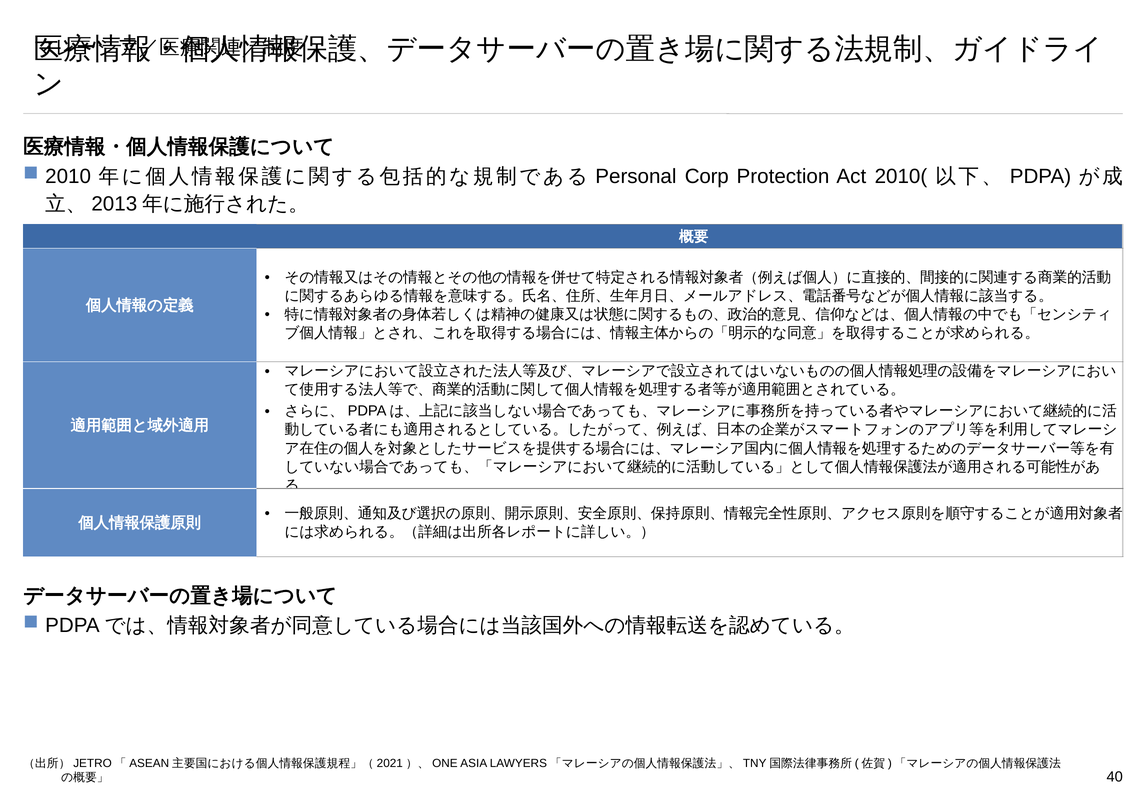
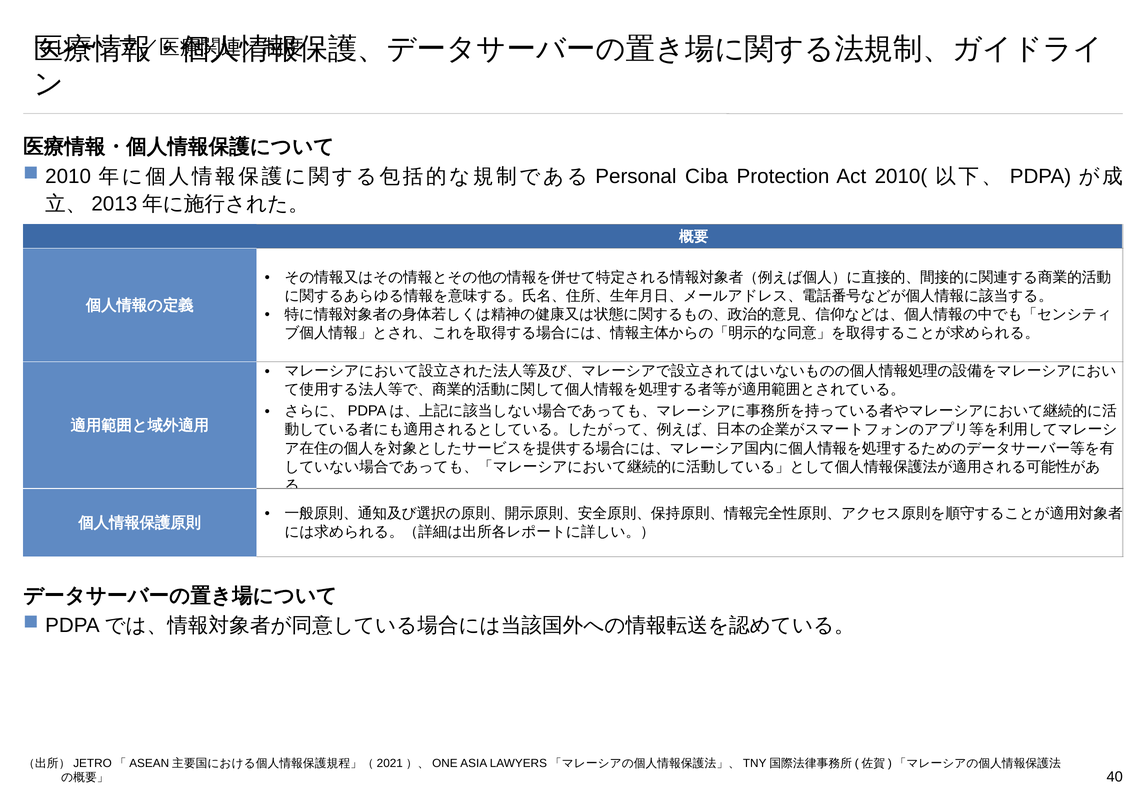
Corp: Corp -> Ciba (707, 176)
